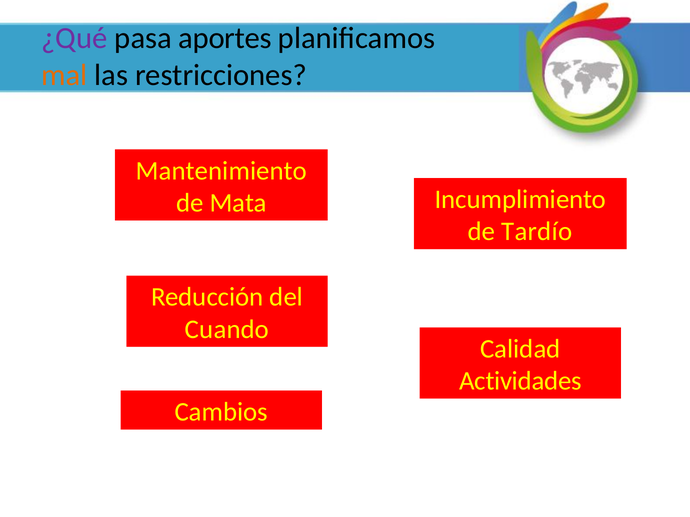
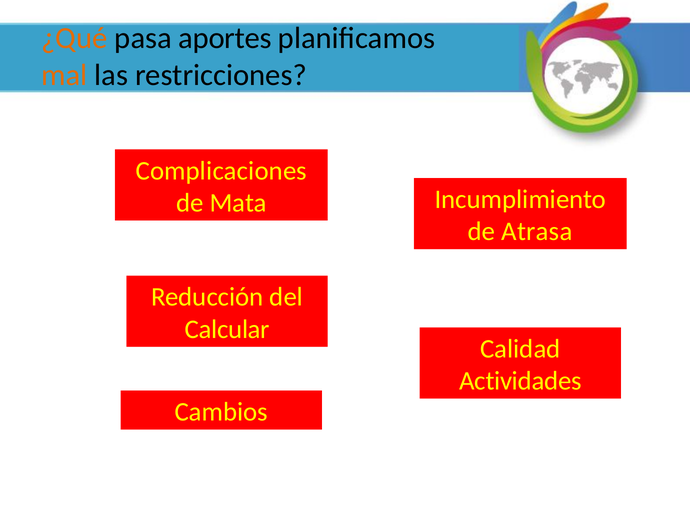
¿Qué colour: purple -> orange (74, 38)
Mantenimiento: Mantenimiento -> Complicaciones (221, 171)
Tardío: Tardío -> Atrasa (537, 232)
Cuando: Cuando -> Calcular (227, 330)
